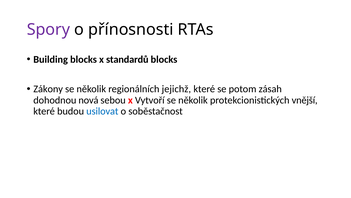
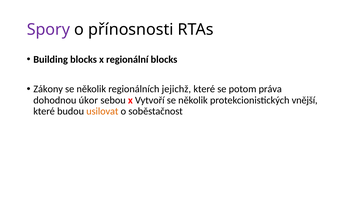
standardů: standardů -> regionální (127, 59)
zásah: zásah -> práva (270, 89)
nová: nová -> úkor (88, 100)
usilovat colour: blue -> orange (102, 111)
